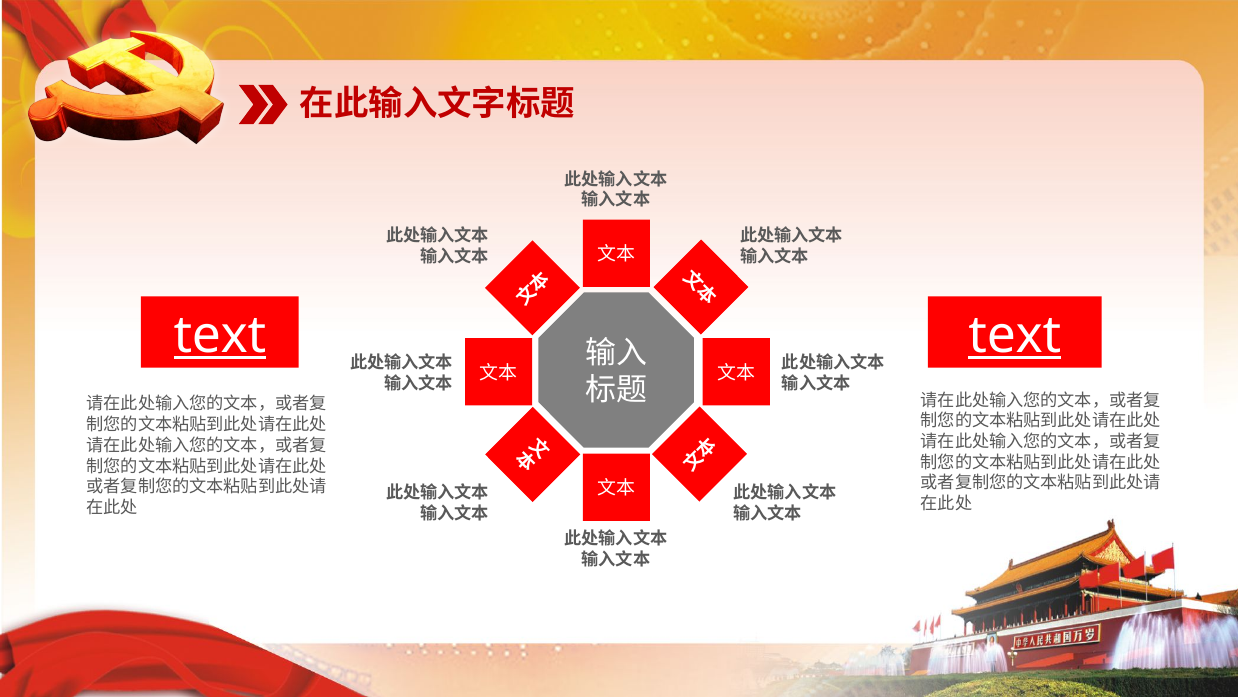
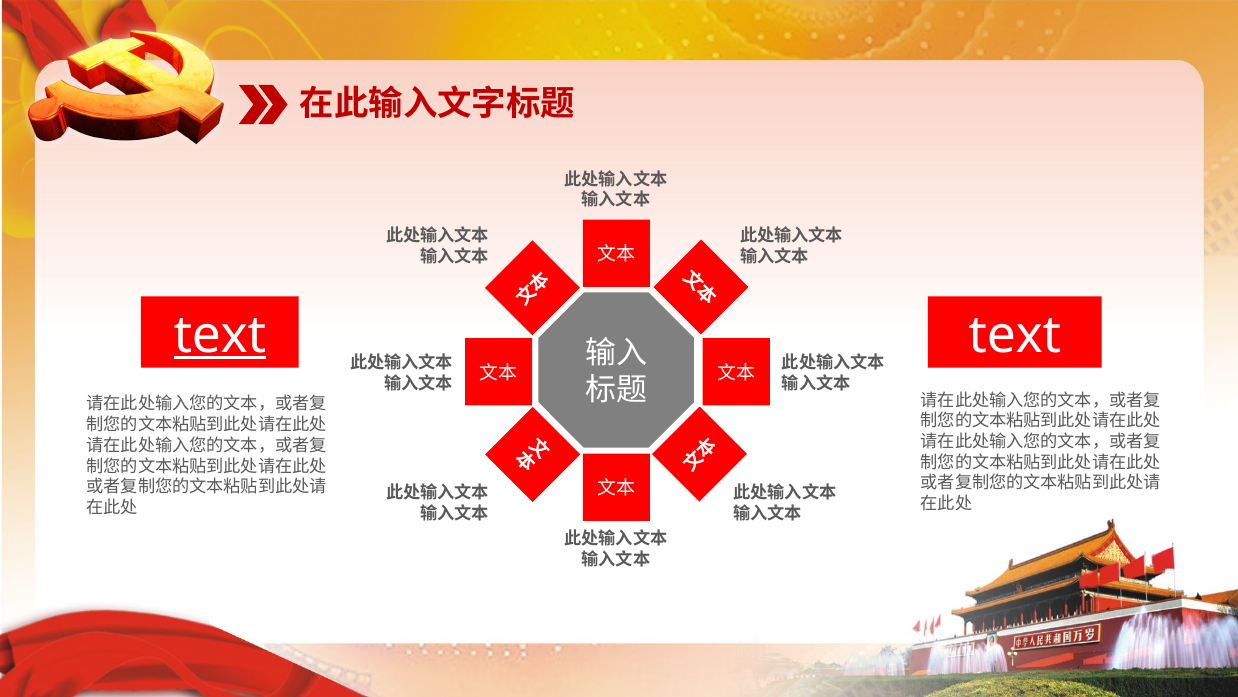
text underline: present -> none (1015, 335)
